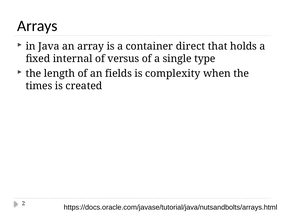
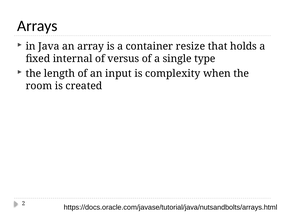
direct: direct -> resize (190, 46)
fields: fields -> input (118, 73)
times: times -> room (39, 86)
